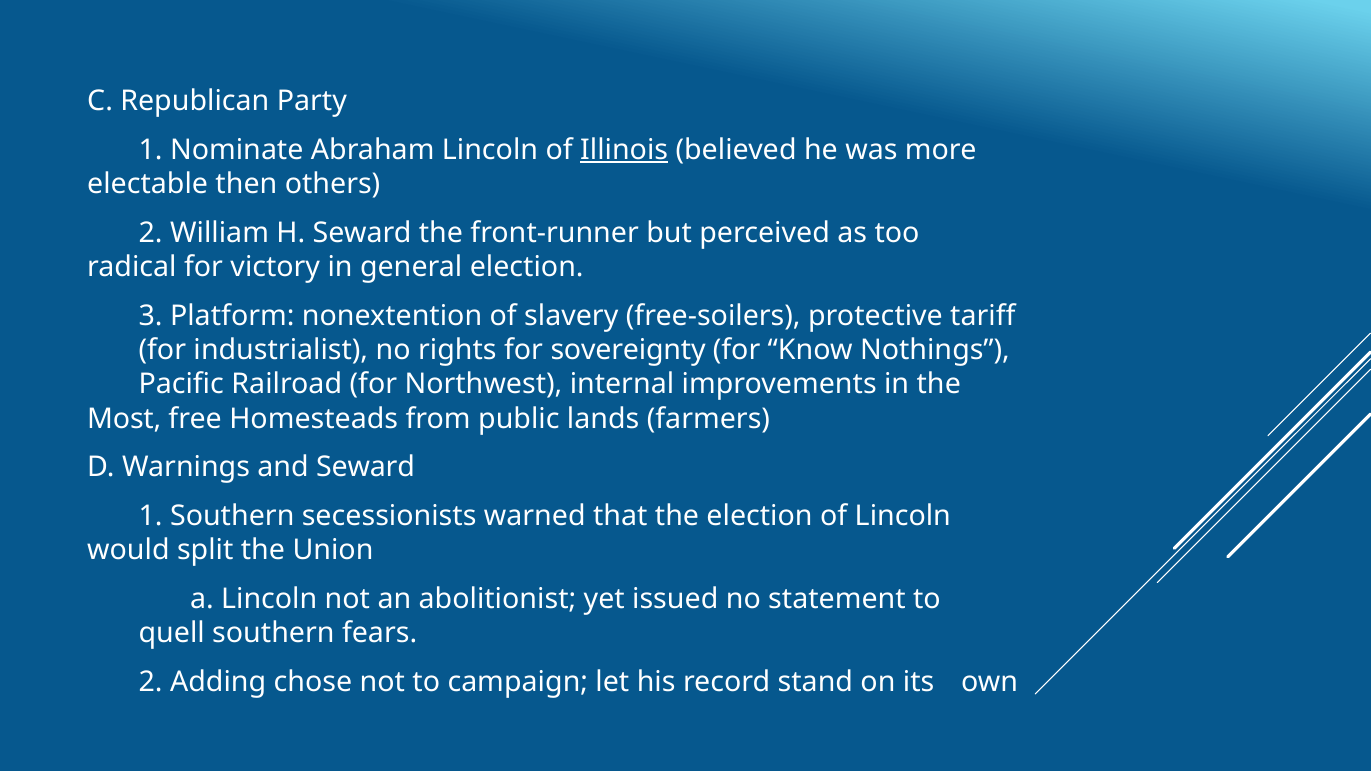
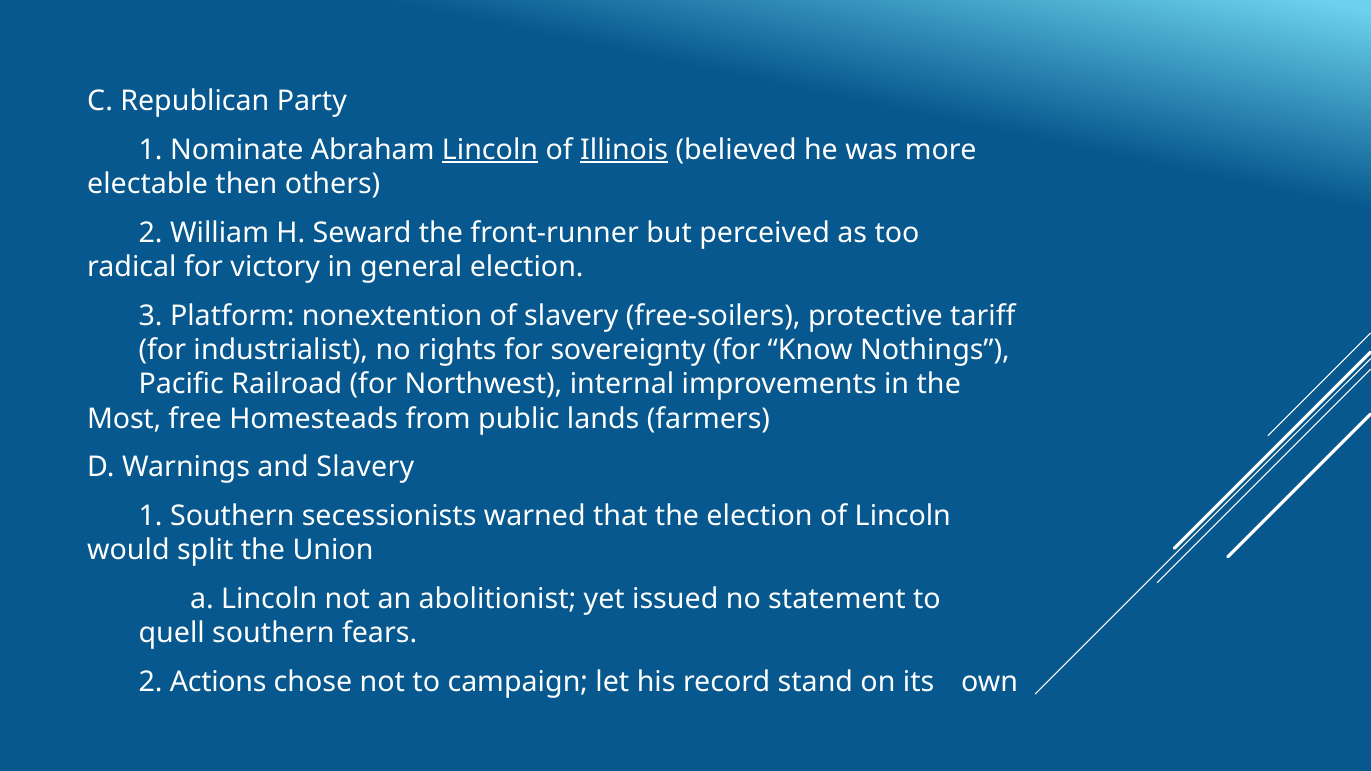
Lincoln underline: none -> present (490, 150)
and Seward: Seward -> Slavery (365, 468)
Adding: Adding -> Actions (218, 682)
